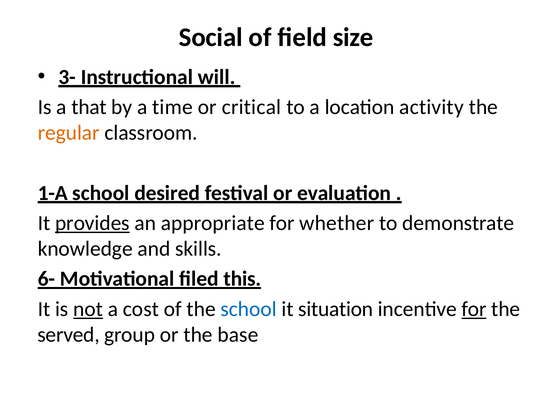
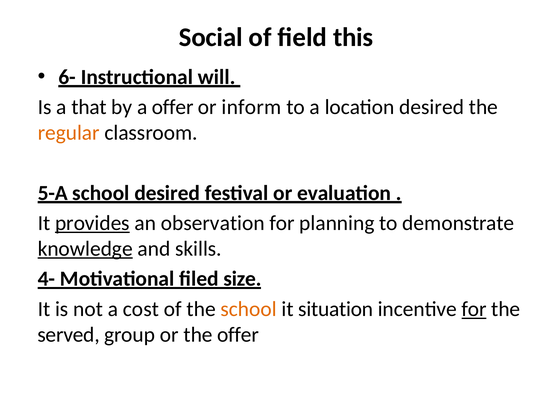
size: size -> this (353, 37)
3-: 3- -> 6- (67, 77)
a time: time -> offer (173, 107)
critical: critical -> inform (251, 107)
location activity: activity -> desired (432, 107)
1-A: 1-A -> 5-A (53, 193)
appropriate: appropriate -> observation (213, 223)
whether: whether -> planning (337, 223)
knowledge underline: none -> present (85, 249)
6-: 6- -> 4- (46, 279)
this: this -> size (242, 279)
not underline: present -> none (88, 309)
school colour: blue -> orange (249, 309)
the base: base -> offer (238, 335)
